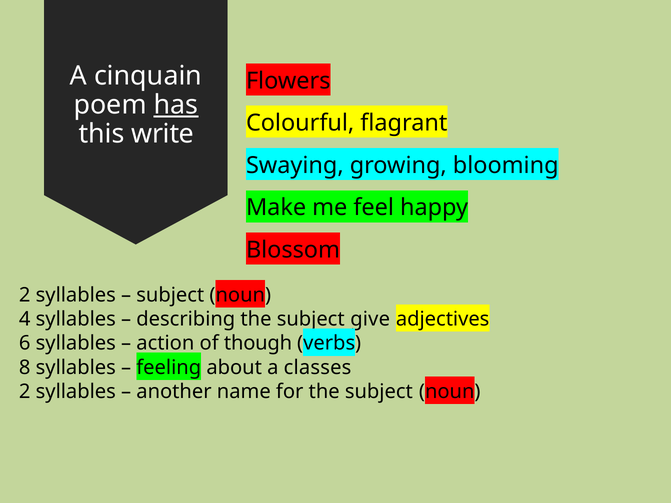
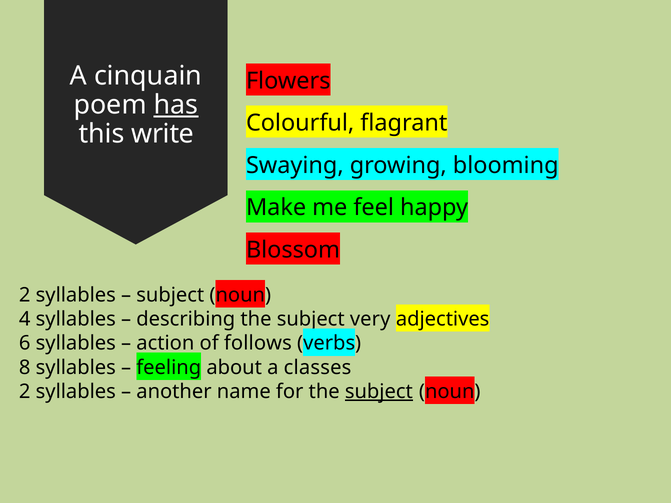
give: give -> very (370, 319)
though: though -> follows (258, 344)
subject underline: none -> present (379, 392)
